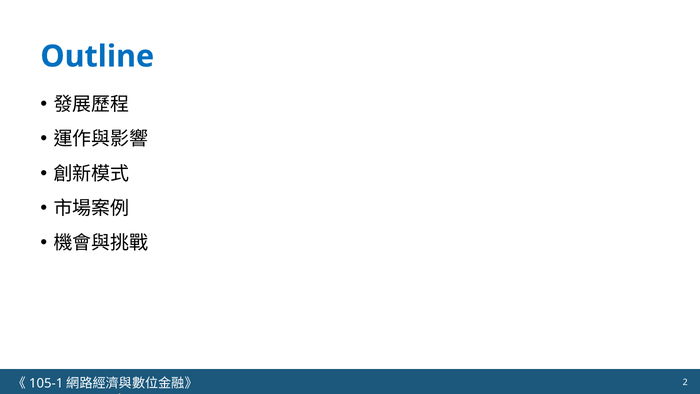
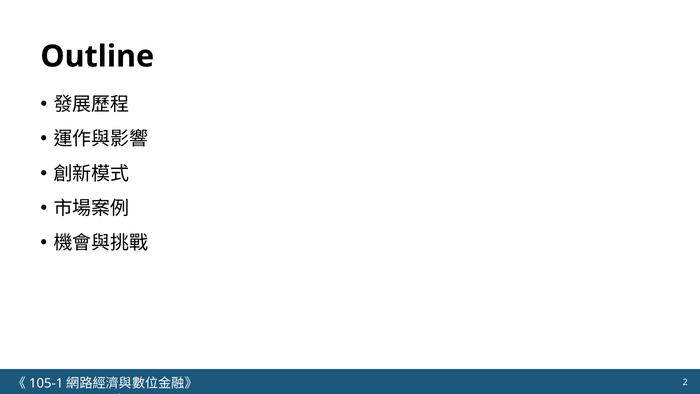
Outline colour: blue -> black (97, 56)
